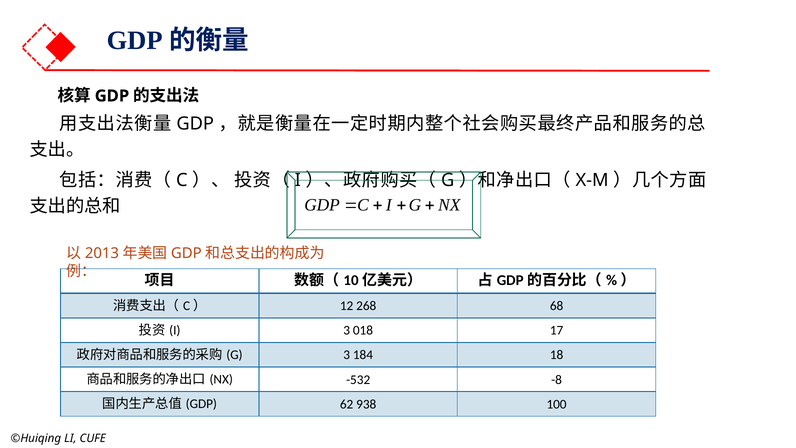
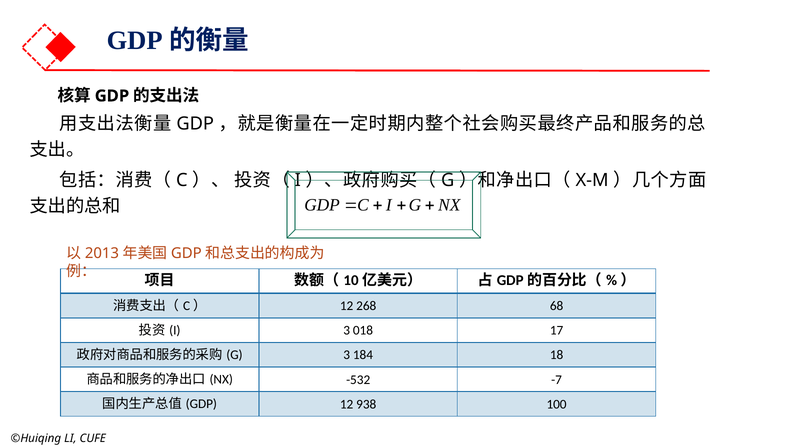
-8: -8 -> -7 (557, 379)
62: 62 -> 12 (347, 404)
